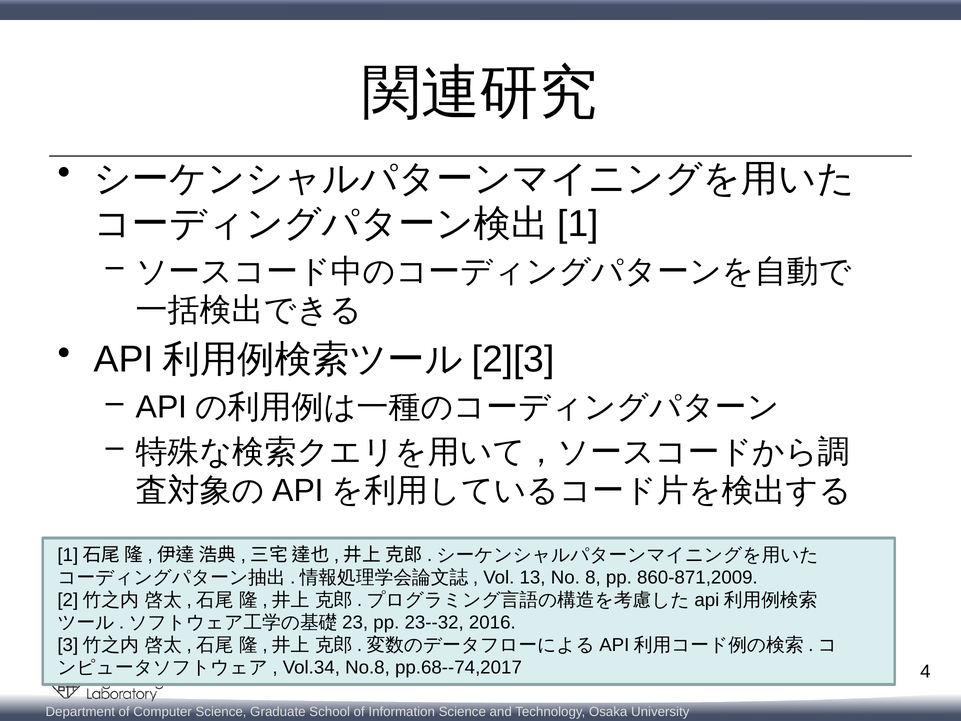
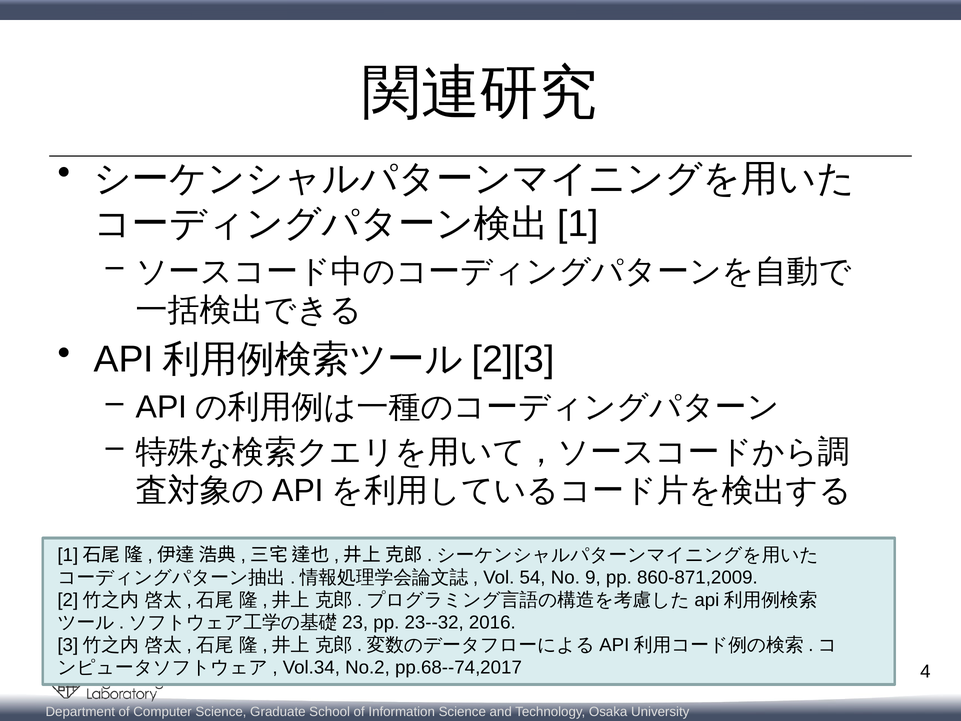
13: 13 -> 54 (533, 577)
8: 8 -> 9 (593, 577)
No.8: No.8 -> No.2 (367, 667)
